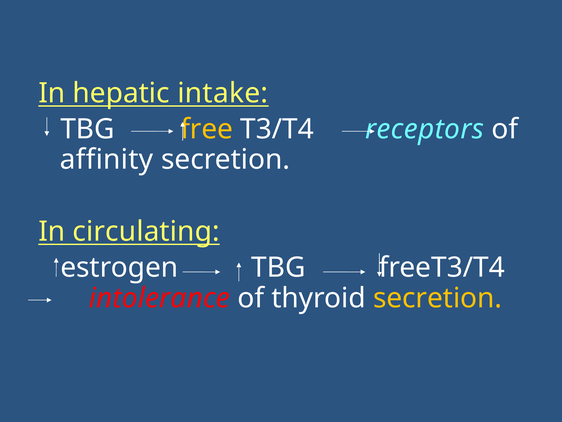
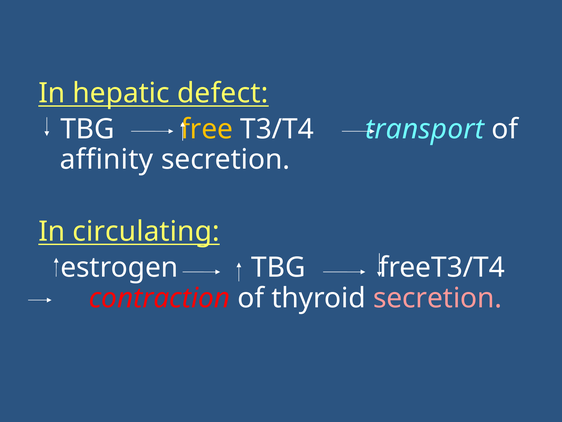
intake: intake -> defect (223, 93)
receptors: receptors -> transport (425, 129)
intolerance: intolerance -> contraction (159, 298)
secretion colour: yellow -> pink (438, 298)
